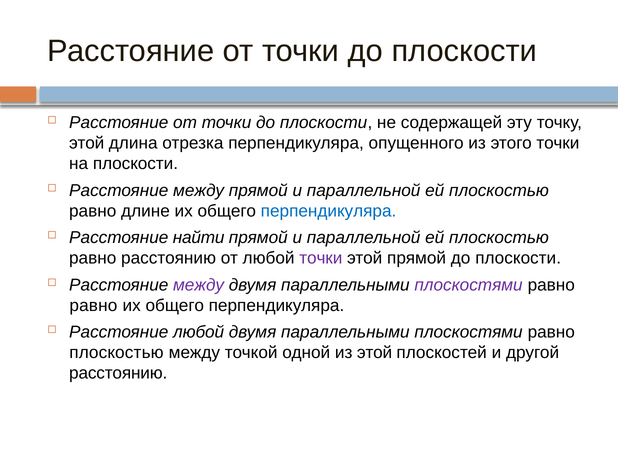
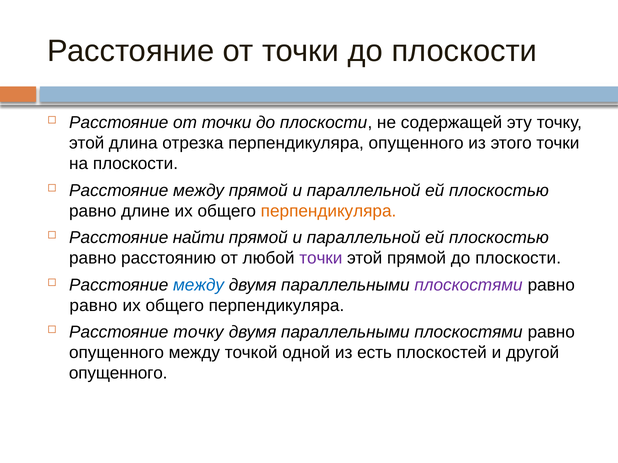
перпендикуляра colour: blue -> orange (329, 211)
между colour: purple -> blue (199, 285)
Расстояние любой: любой -> точку (198, 332)
плоскостью: плоскостью -> опущенного (117, 353)
из этой: этой -> есть (375, 353)
расстоянию: расстоянию -> опущенного (118, 374)
